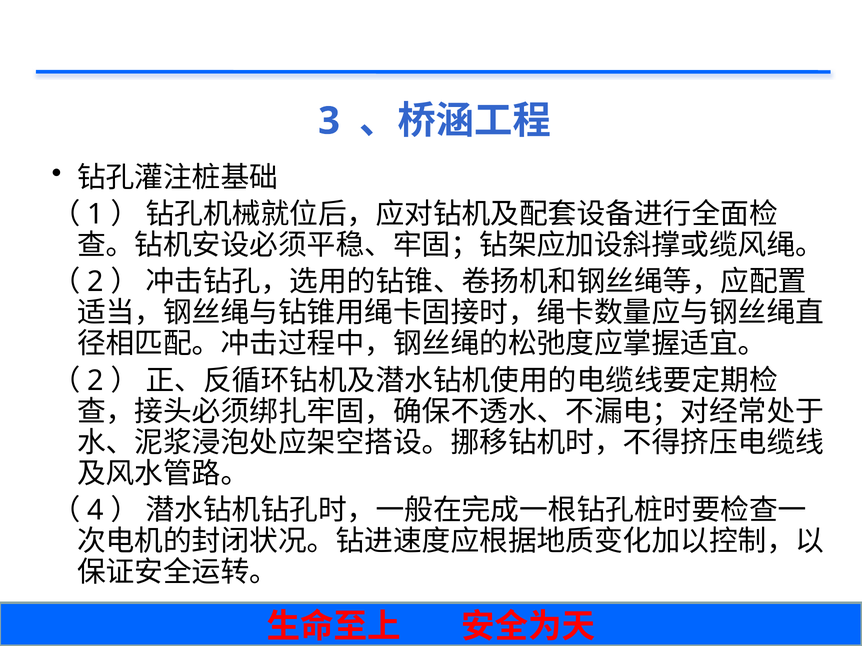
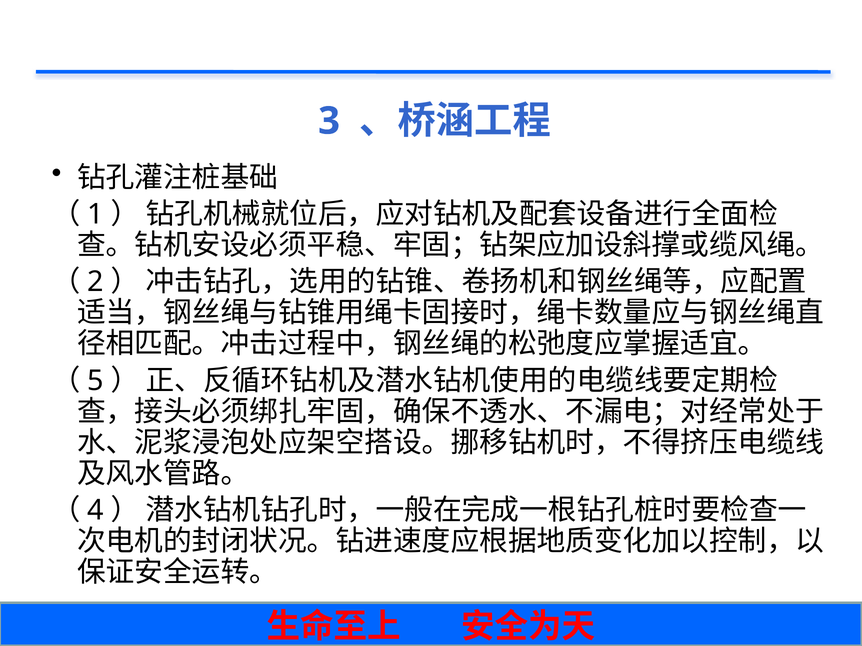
2: 2 -> 5 (96, 381)
